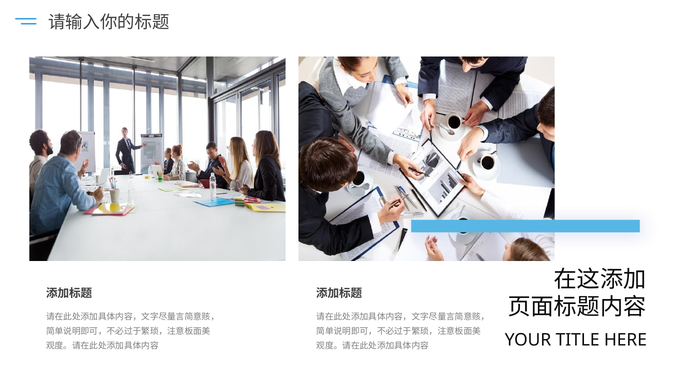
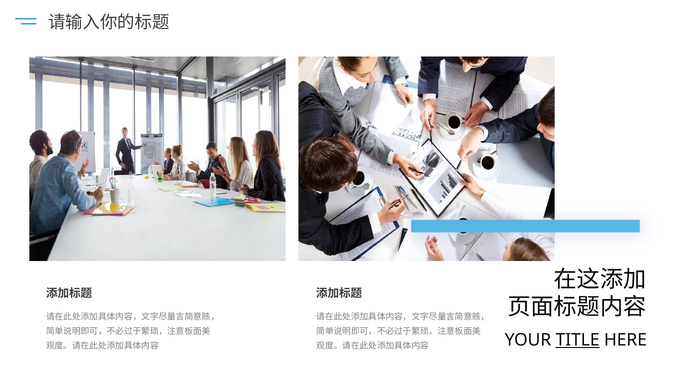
TITLE underline: none -> present (578, 340)
